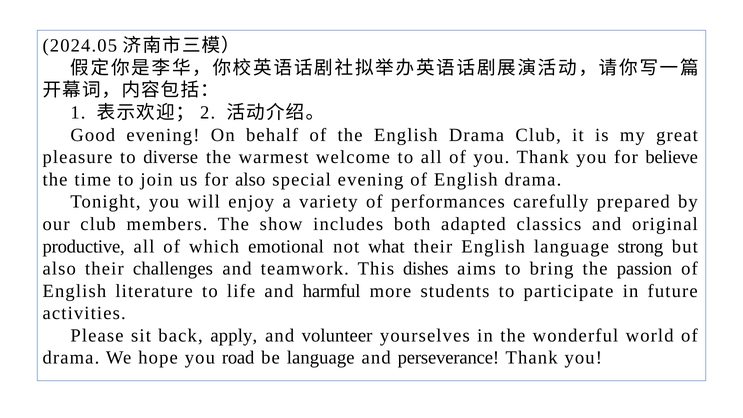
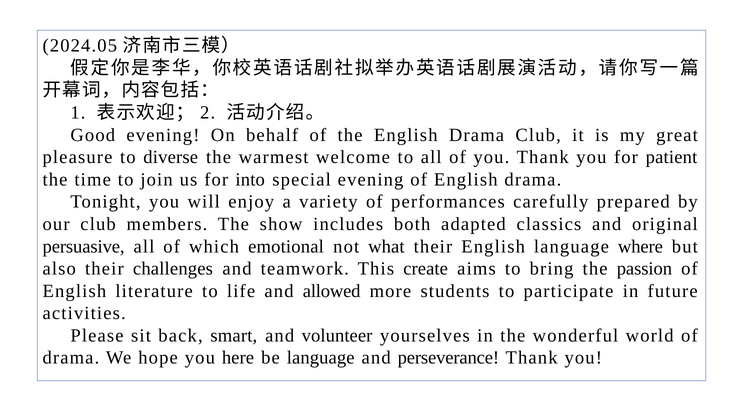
believe: believe -> patient (671, 157)
for also: also -> into (250, 179)
productive: productive -> persuasive (84, 246)
strong: strong -> where (640, 246)
dishes: dishes -> create (426, 269)
harmful: harmful -> allowed (332, 291)
apply: apply -> smart (234, 336)
road: road -> here (238, 358)
